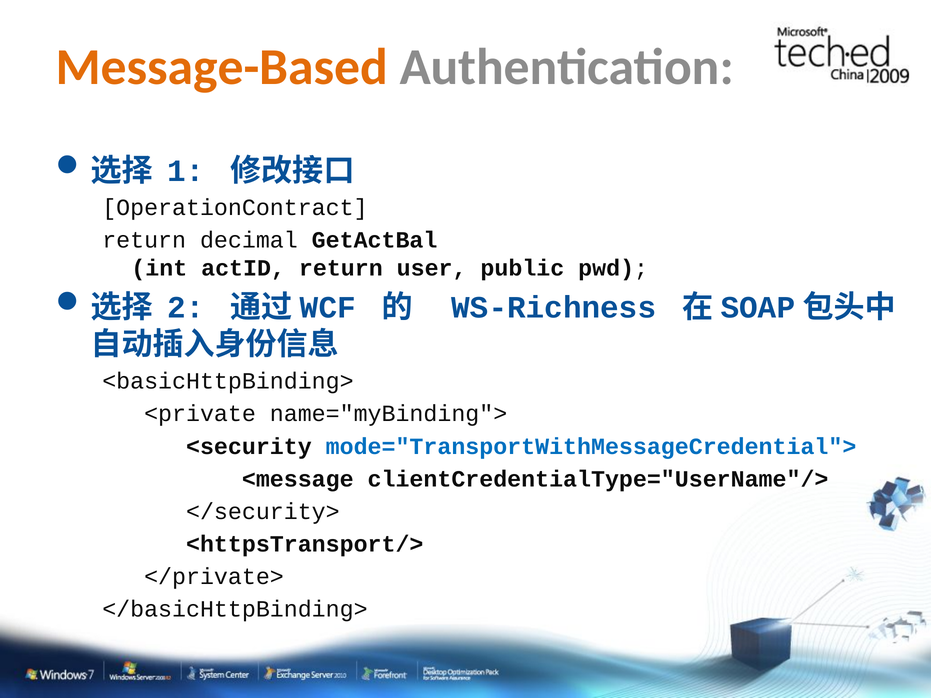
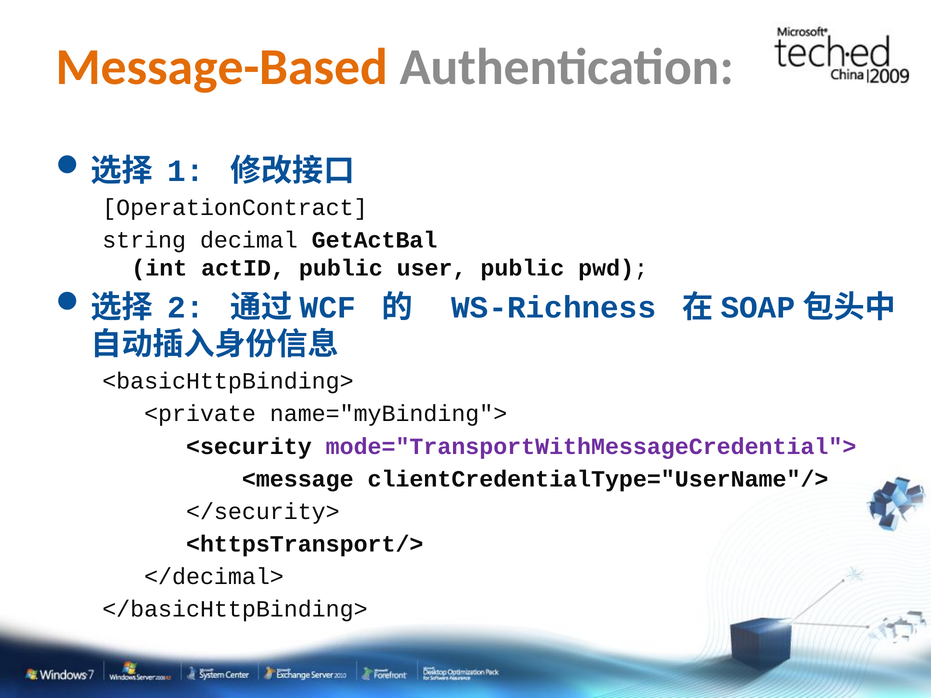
return: return -> string (144, 240)
actID return: return -> public (341, 268)
mode="TransportWithMessageCredential"> colour: blue -> purple (591, 446)
</private>: </private> -> </decimal> (214, 577)
